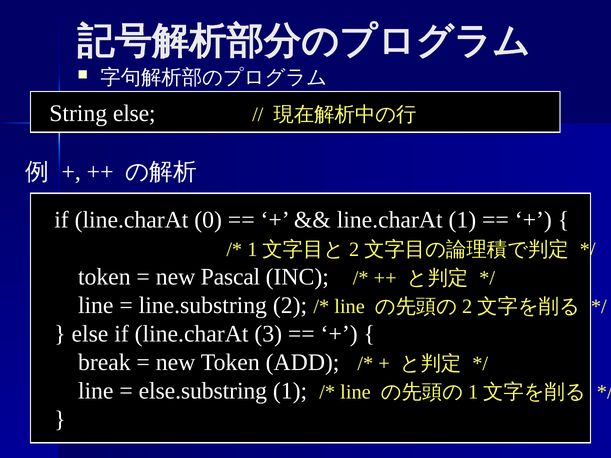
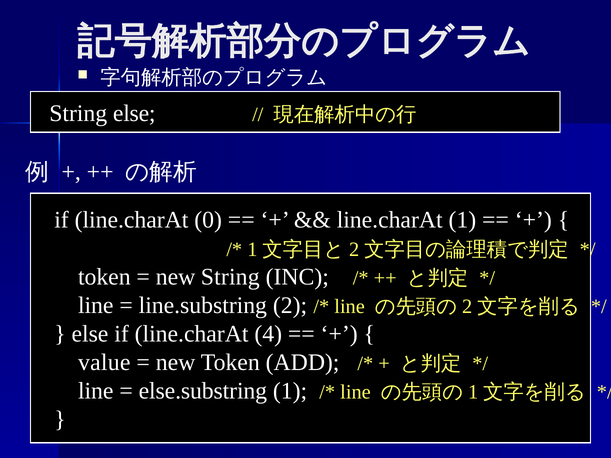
new Pascal: Pascal -> String (230, 277)
3: 3 -> 4 (268, 334)
break: break -> value (104, 363)
